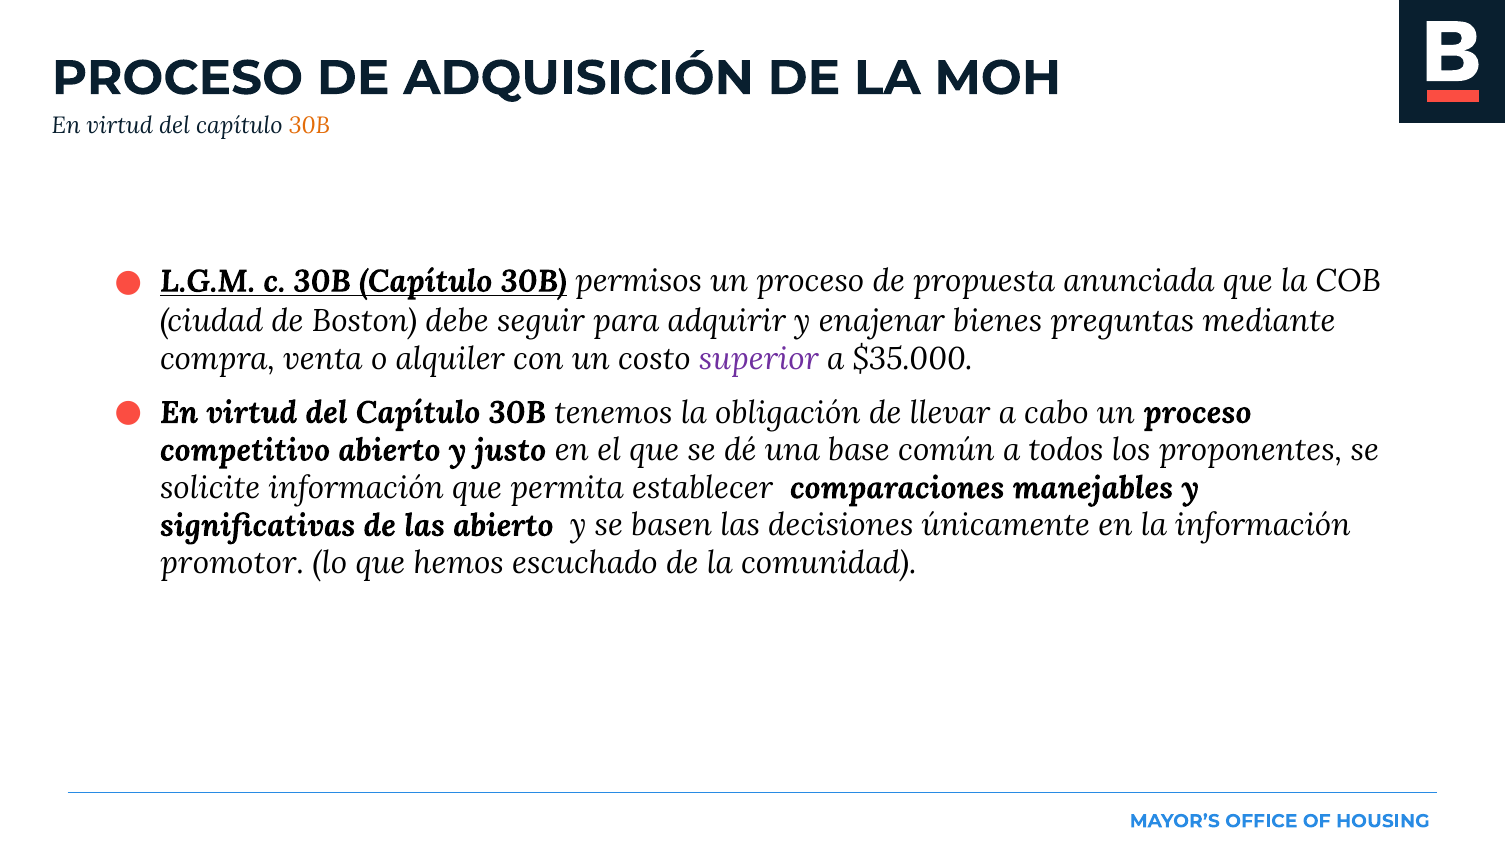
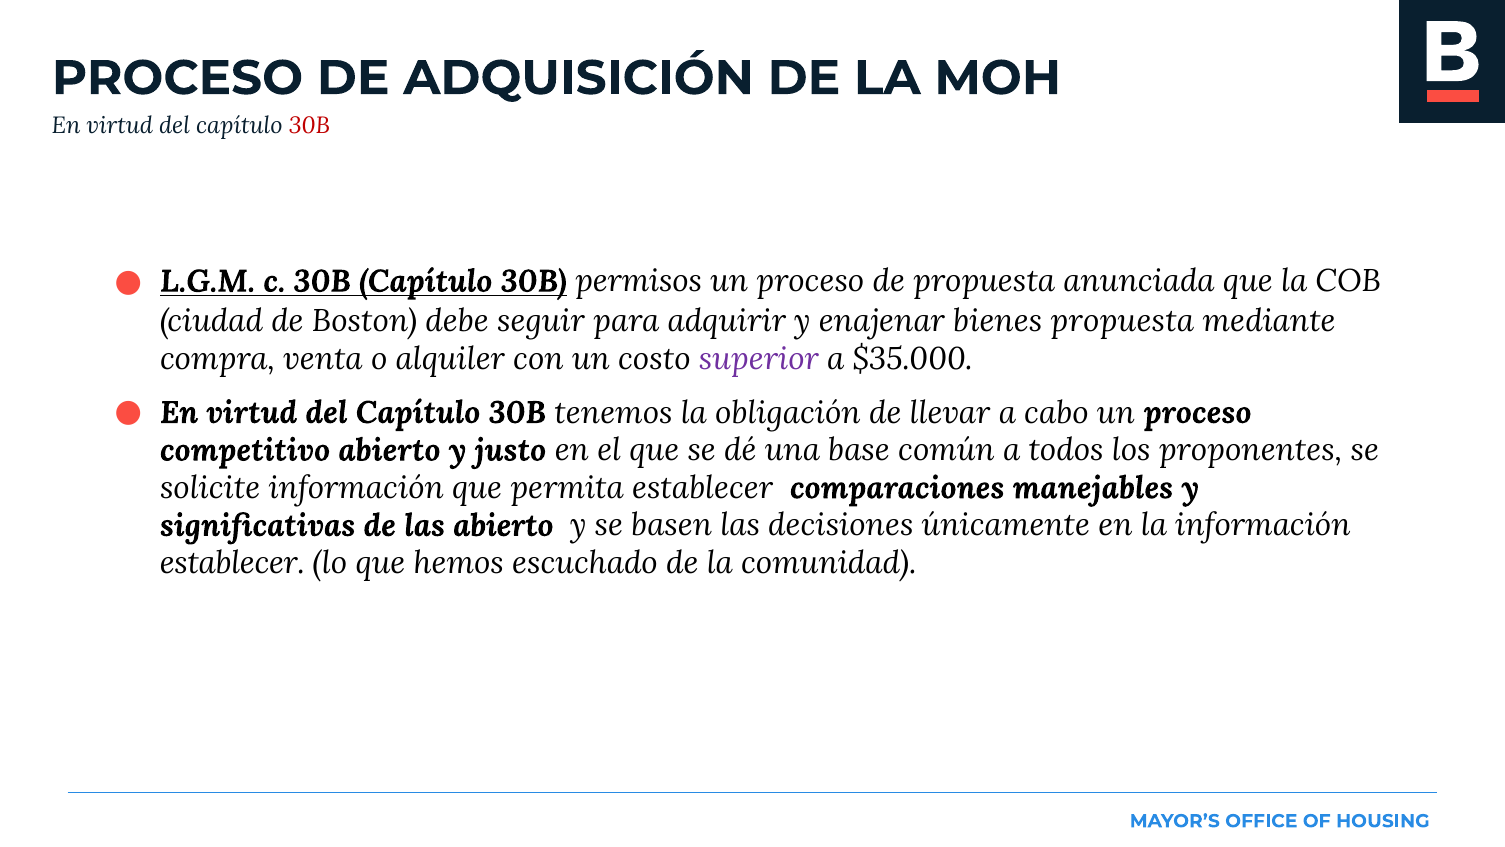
30B colour: orange -> red (310, 126)
bienes preguntas: preguntas -> propuesta (1122, 322)
promotor: promotor -> establecer (232, 563)
